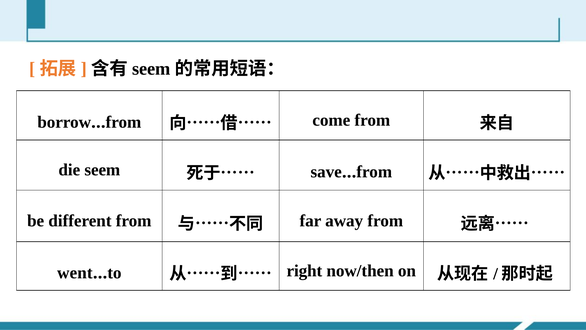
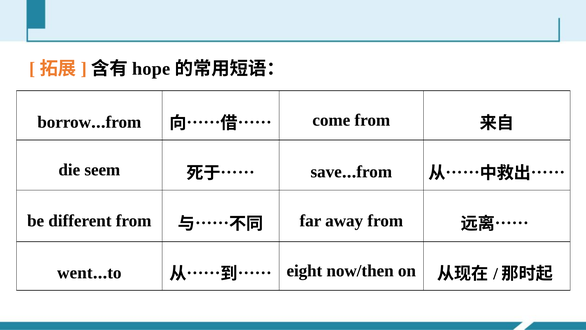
seem: seem -> hope (151, 69)
right: right -> eight (304, 271)
